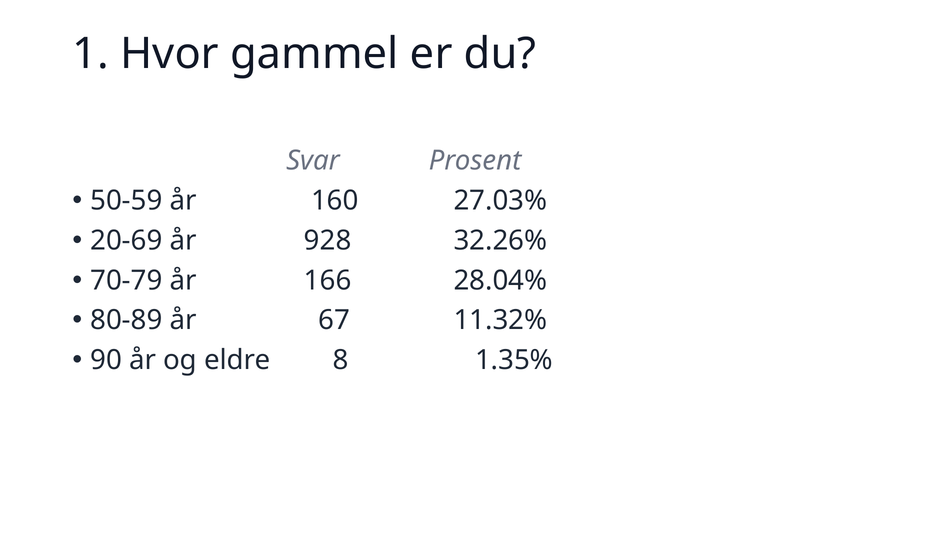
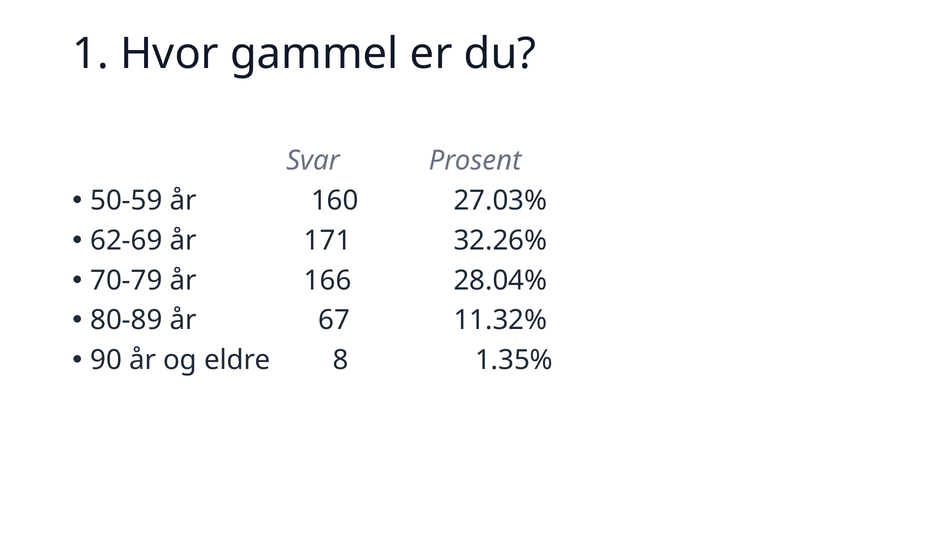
20-69: 20-69 -> 62-69 (126, 240)
928: 928 -> 171 (328, 240)
